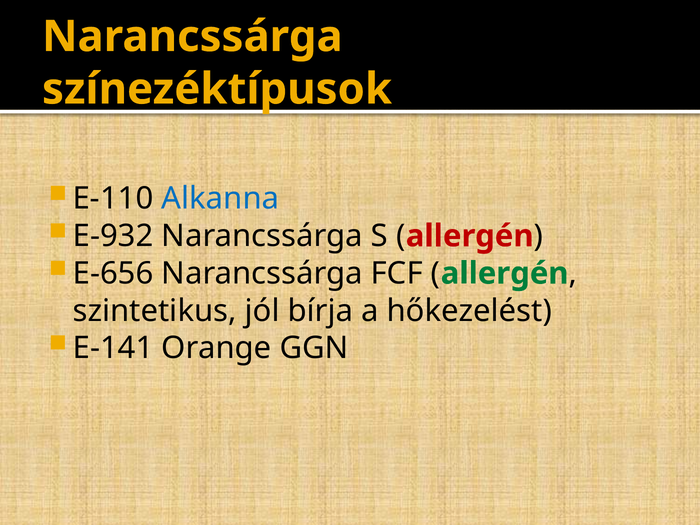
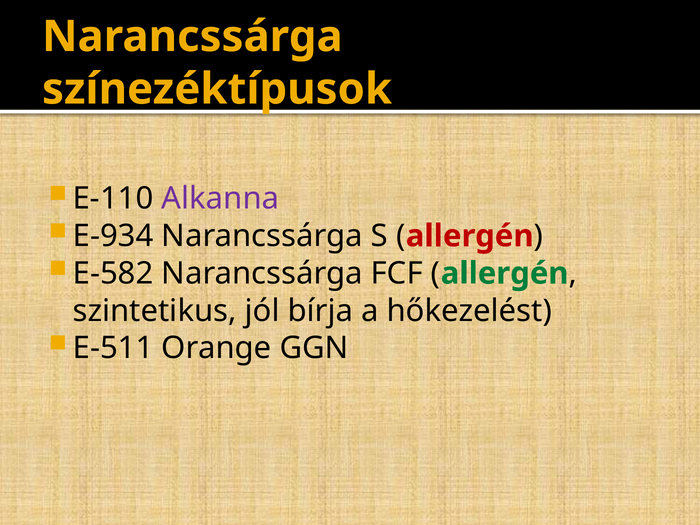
Alkanna colour: blue -> purple (220, 199)
E-932: E-932 -> E-934 (113, 236)
E-656: E-656 -> E-582 (113, 273)
E-141: E-141 -> E-511 (113, 348)
